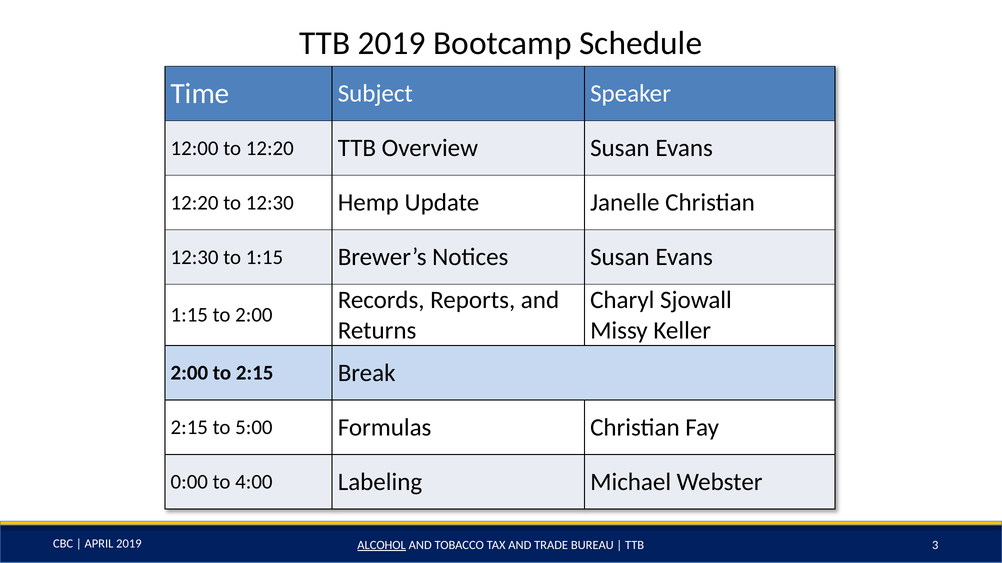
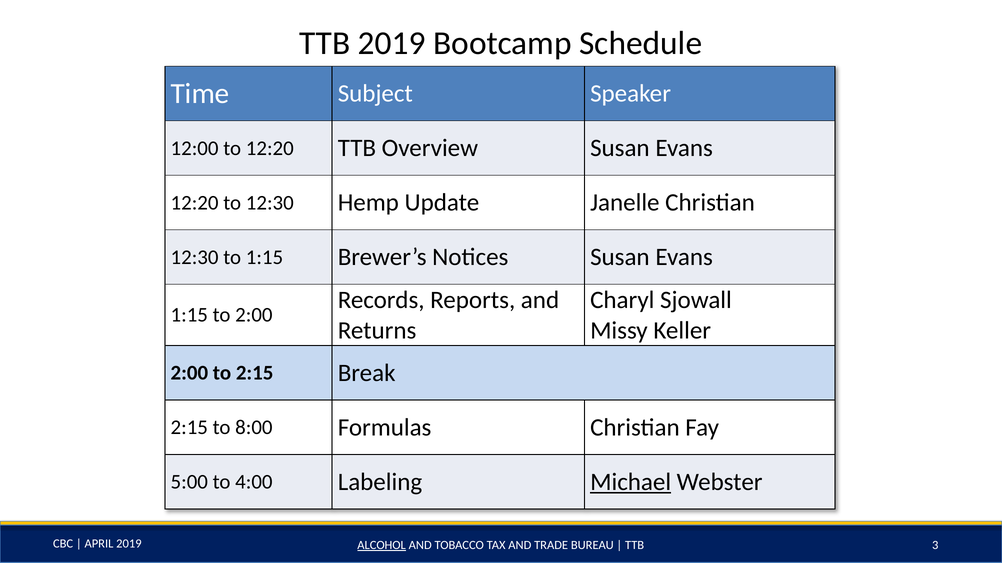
5:00: 5:00 -> 8:00 (254, 428)
0:00: 0:00 -> 5:00 (189, 482)
Michael underline: none -> present (631, 482)
